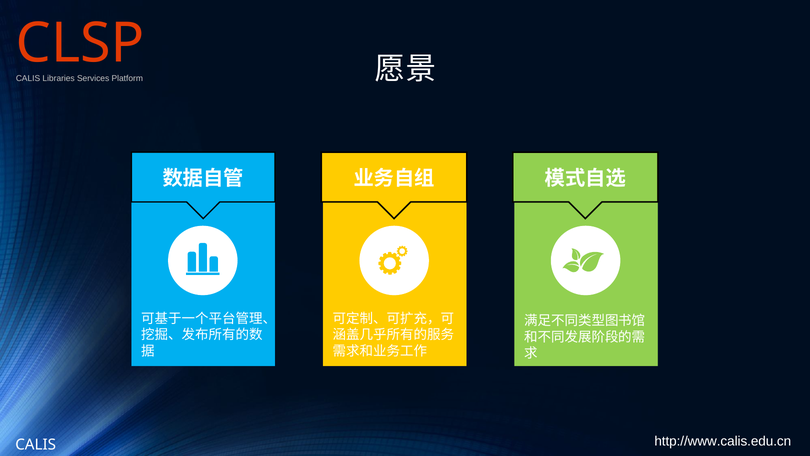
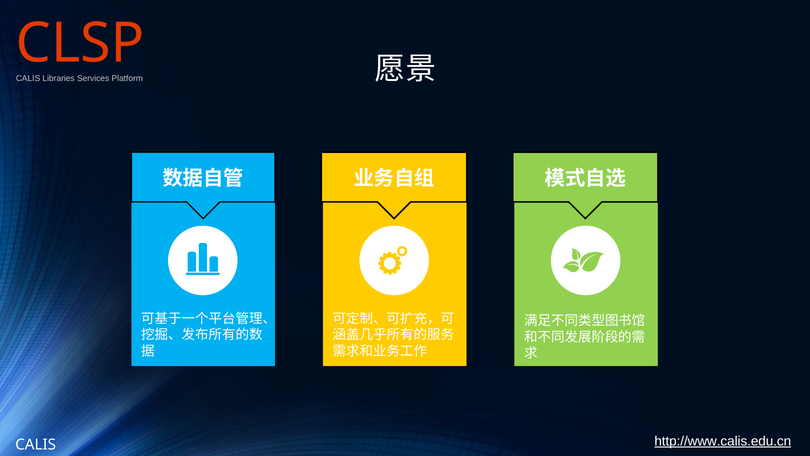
http://www.calis.edu.cn underline: none -> present (723, 441)
